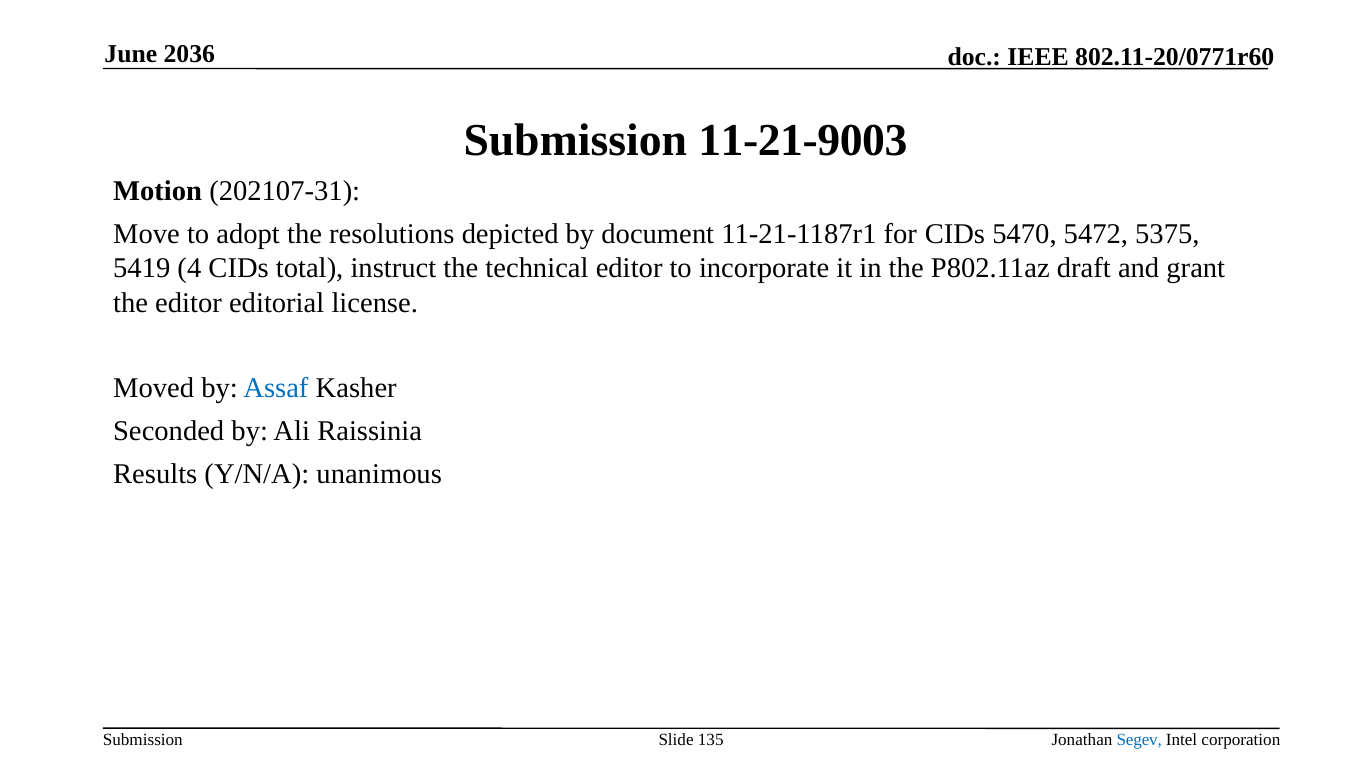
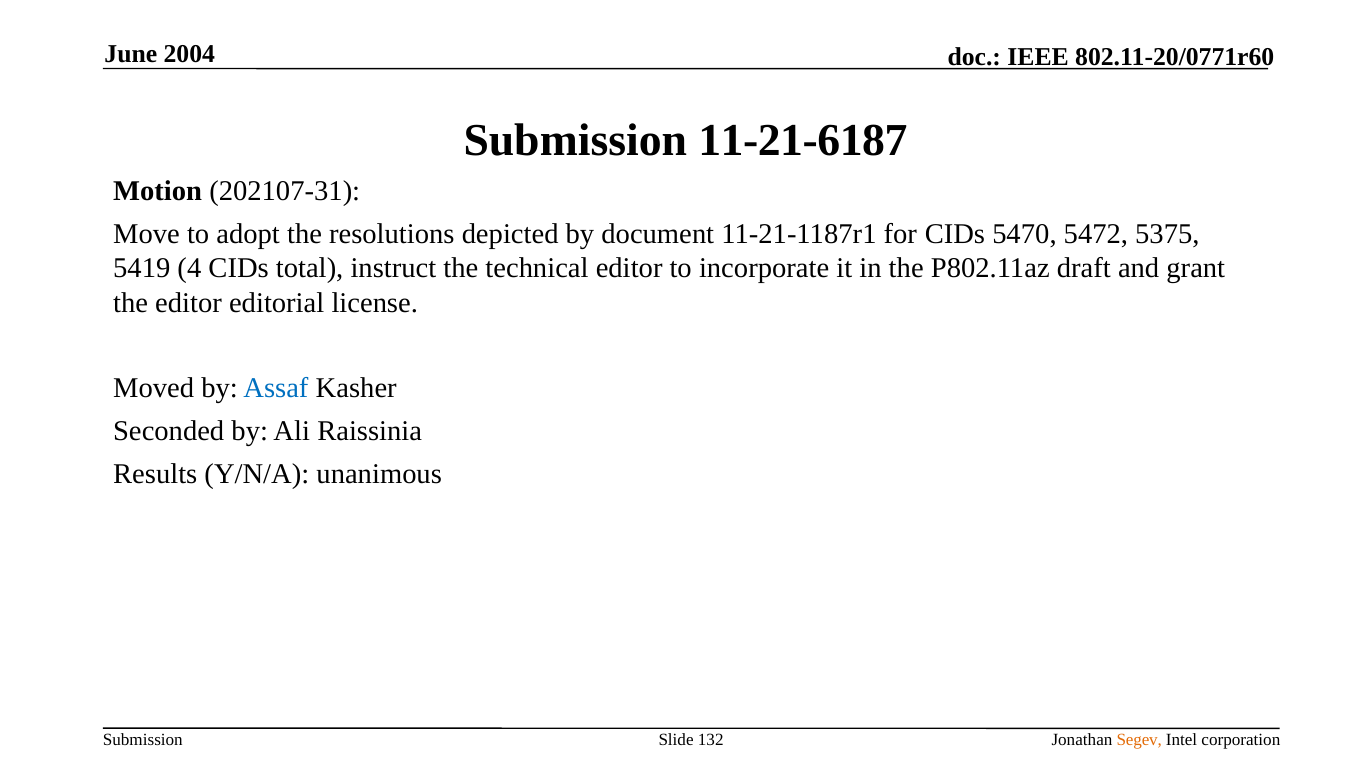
2036: 2036 -> 2004 (189, 55)
11-21-9003: 11-21-9003 -> 11-21-6187 (803, 140)
135: 135 -> 132 (711, 740)
Segev colour: blue -> orange (1139, 740)
